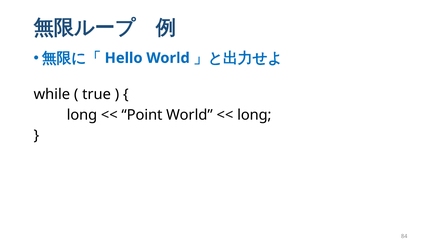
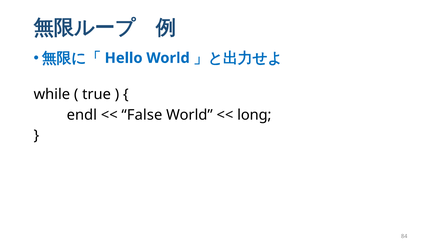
long: long -> endl (82, 115)
Point: Point -> False (142, 115)
